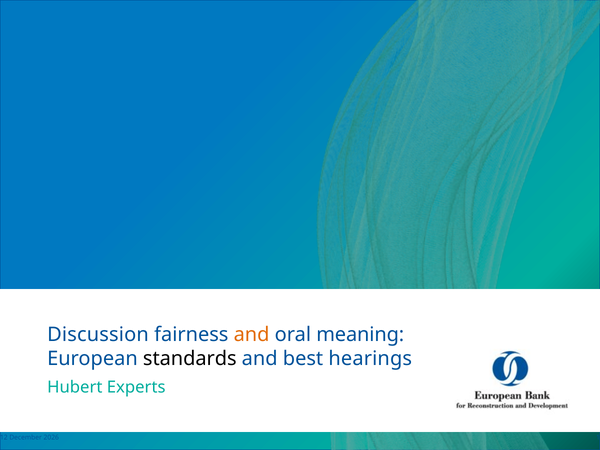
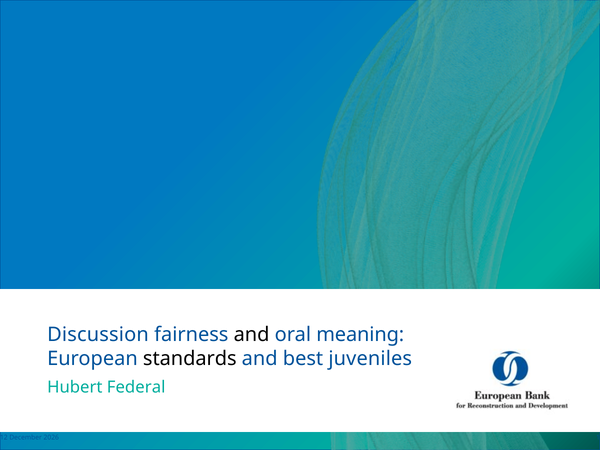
and colour: orange -> black (252, 334)
hearings: hearings -> juveniles (370, 358)
Experts: Experts -> Federal (136, 387)
